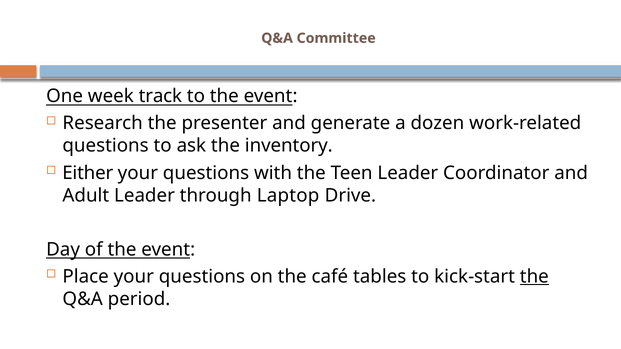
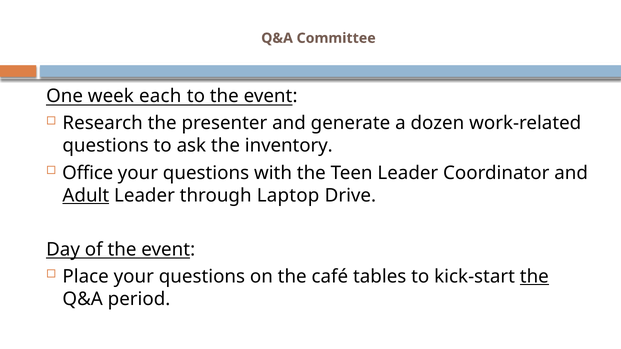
track: track -> each (160, 96)
Either: Either -> Office (88, 173)
Adult underline: none -> present (86, 195)
